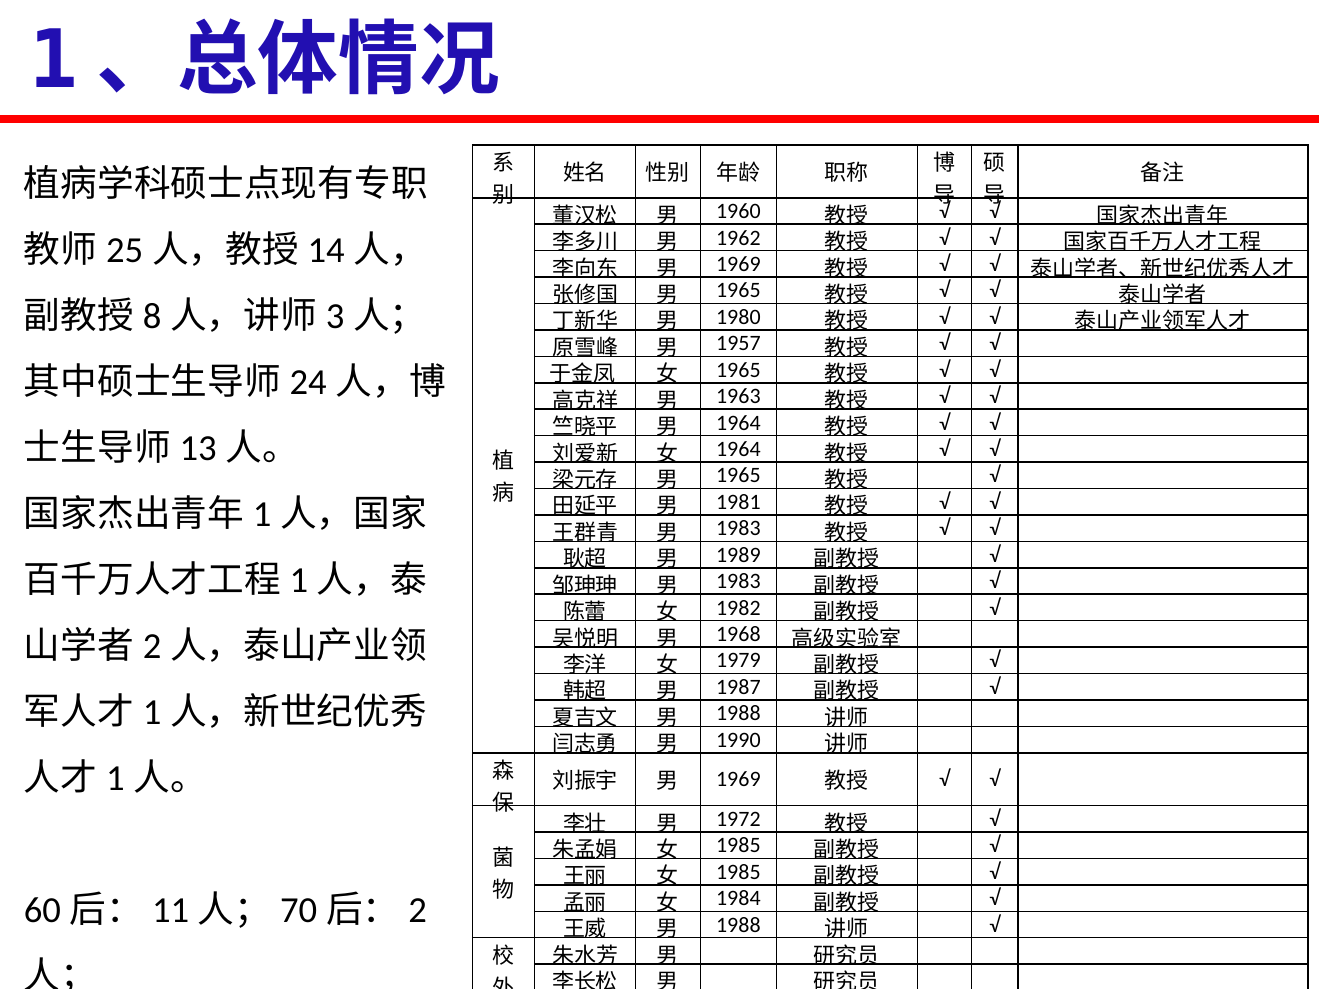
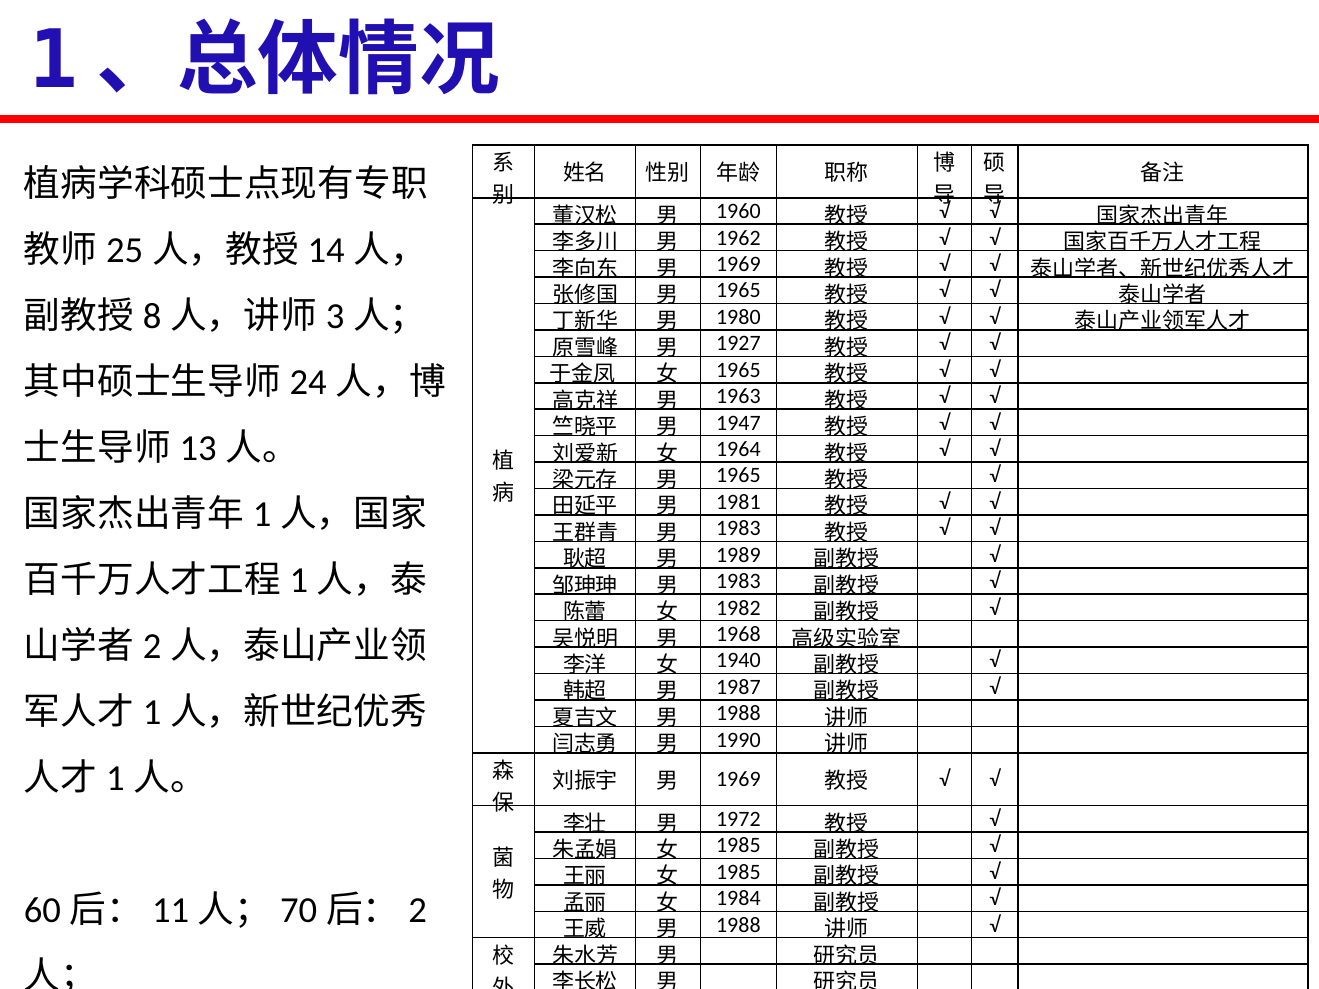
1957: 1957 -> 1927 (738, 344)
1964: 1964 -> 1947 (738, 423)
1979: 1979 -> 1940 (738, 661)
